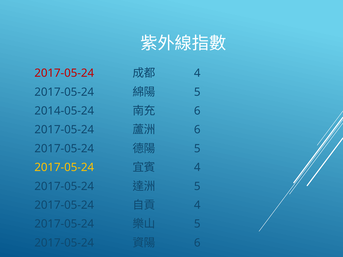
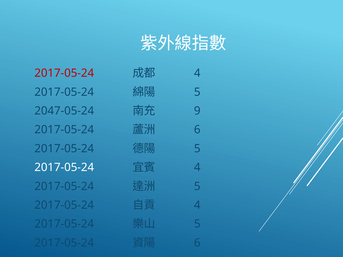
2014-05-24: 2014-05-24 -> 2047-05-24 (64, 111)
6: 6 -> 9 (197, 111)
2017-05-24 colour: yellow -> white (64, 168)
